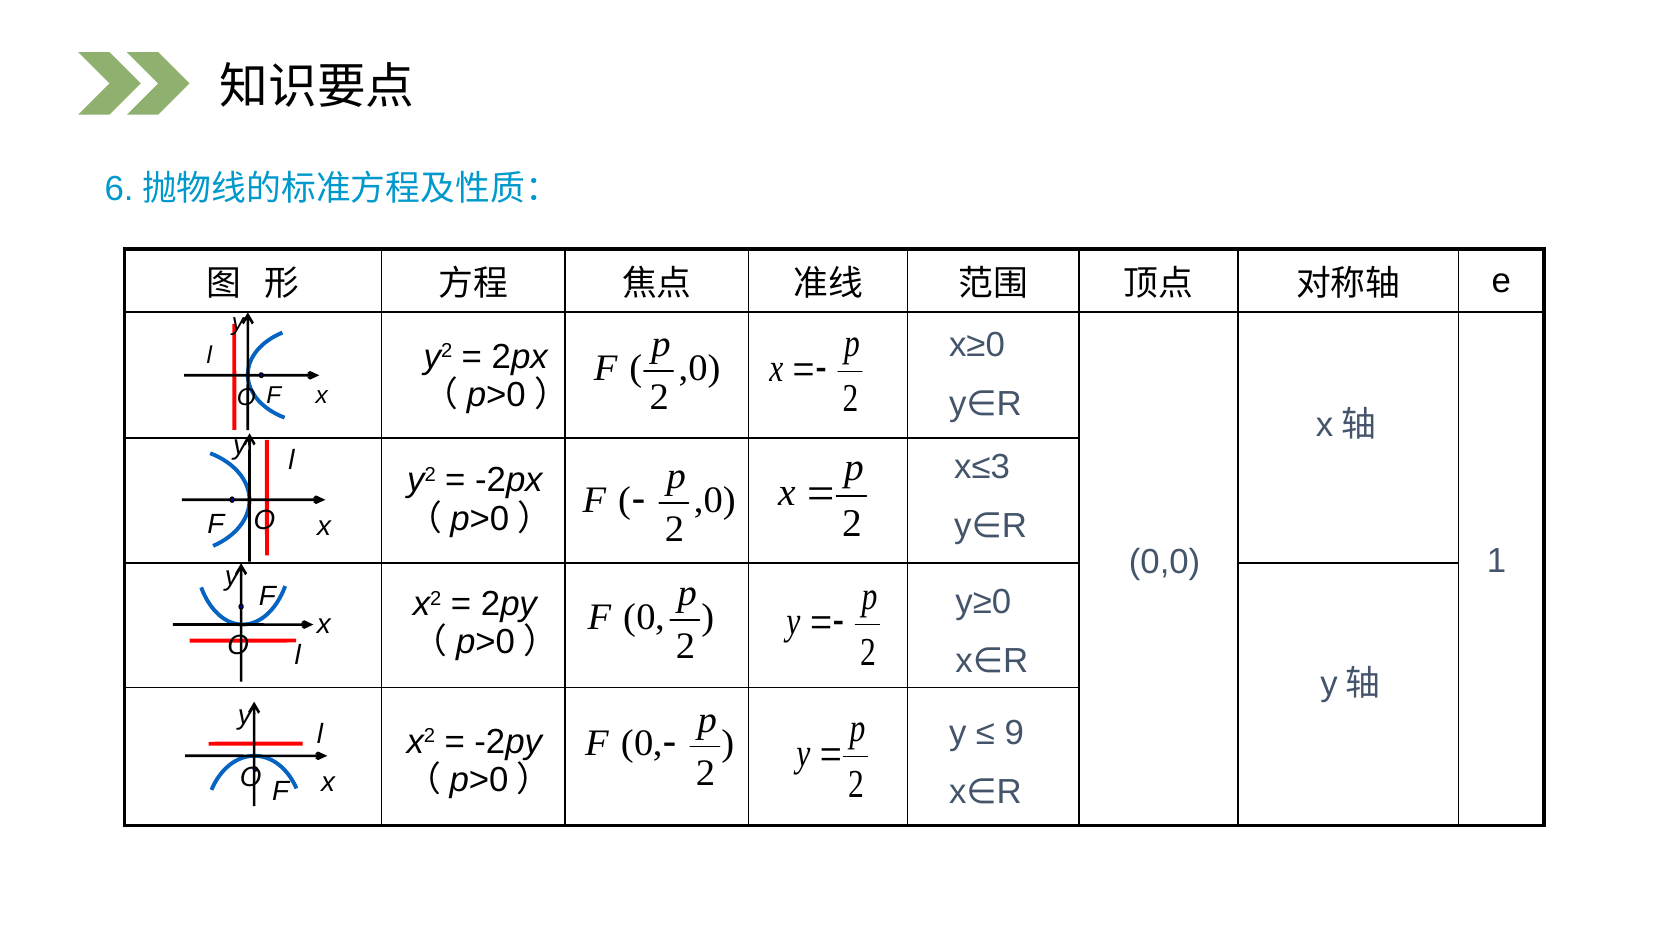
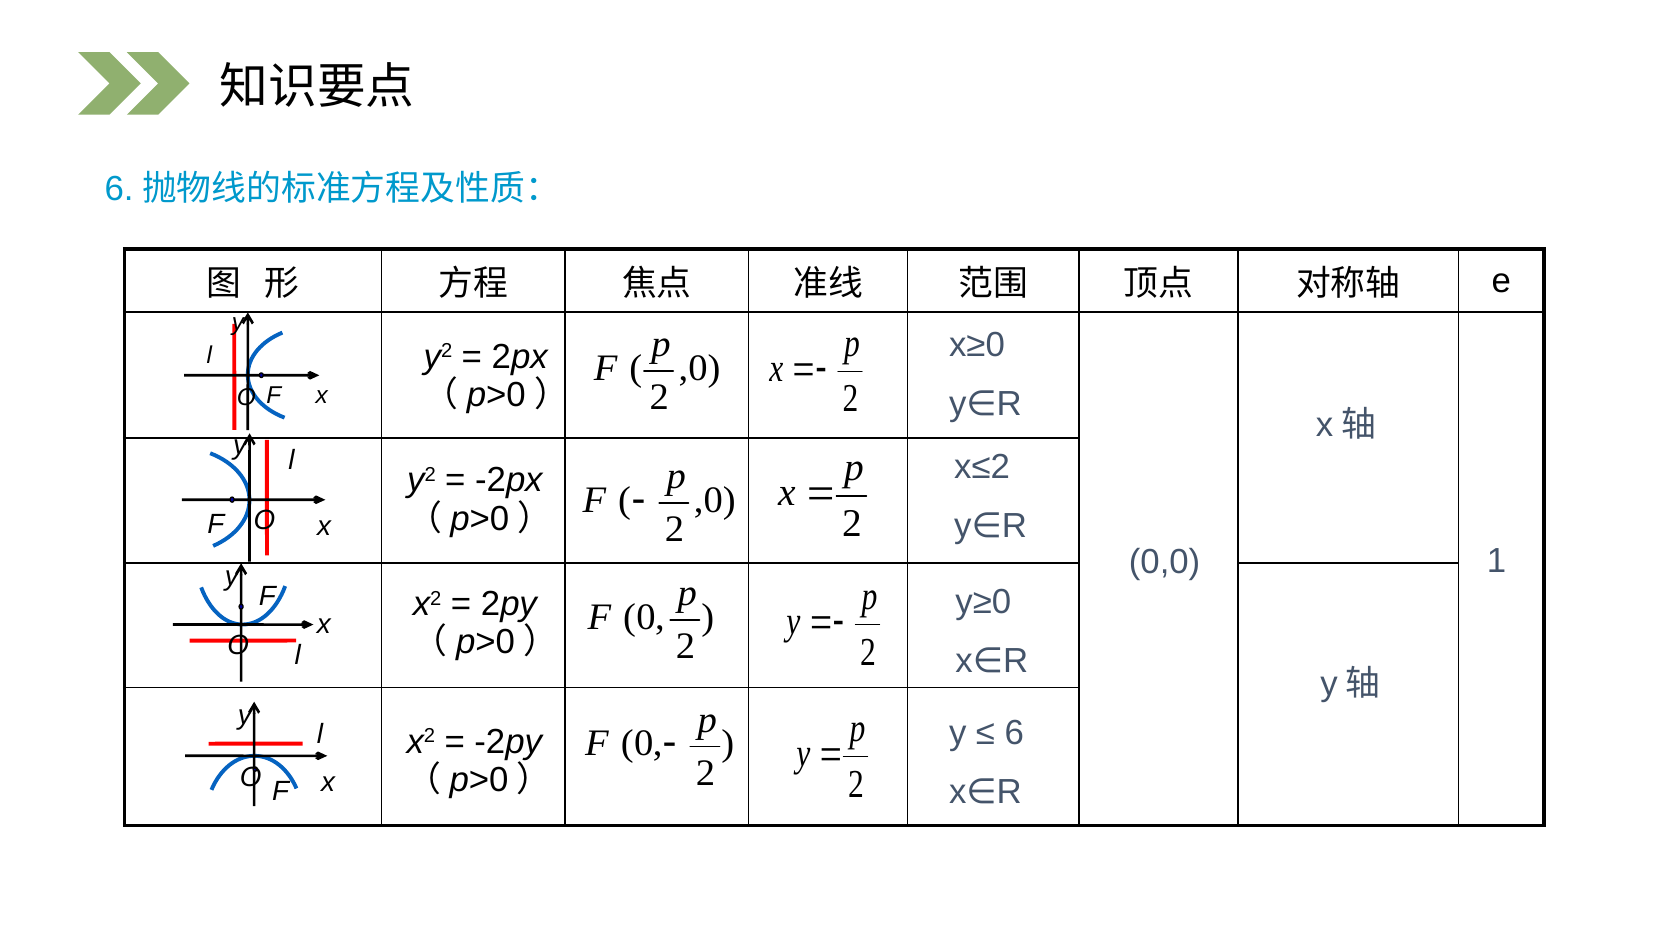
x≤3: x≤3 -> x≤2 (982, 467)
9: 9 -> 6 (1014, 733)
